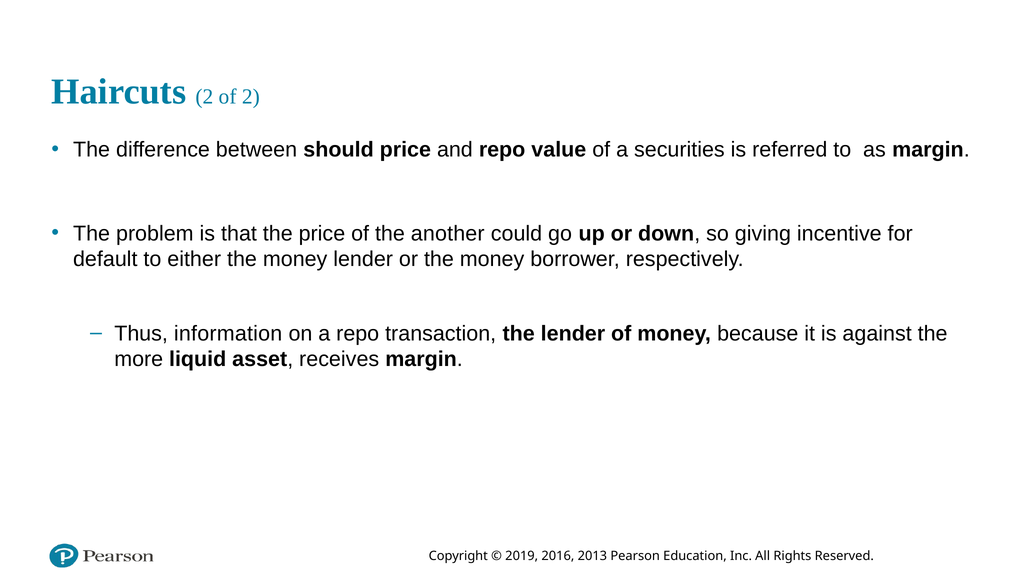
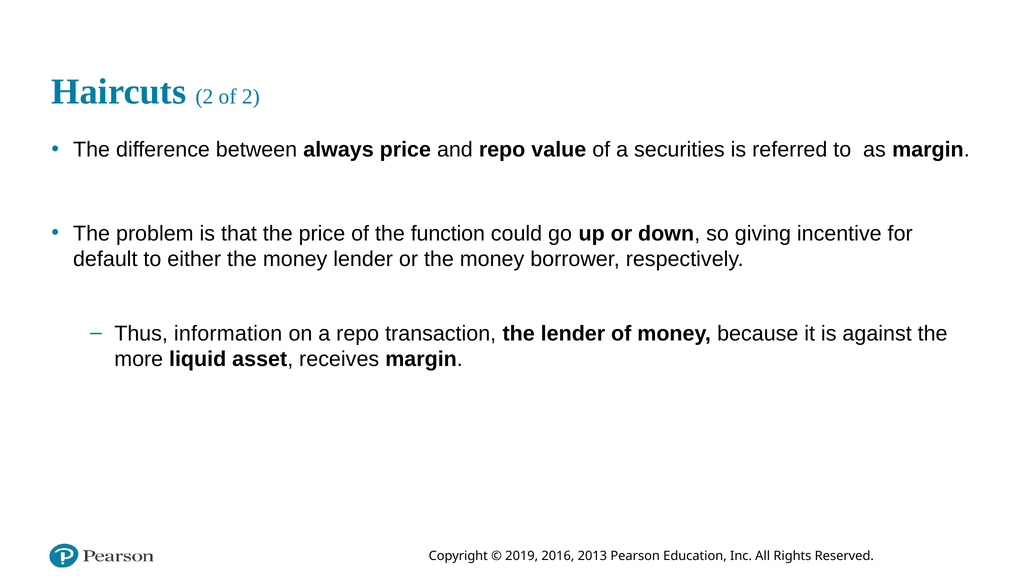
should: should -> always (339, 150)
another: another -> function (448, 233)
